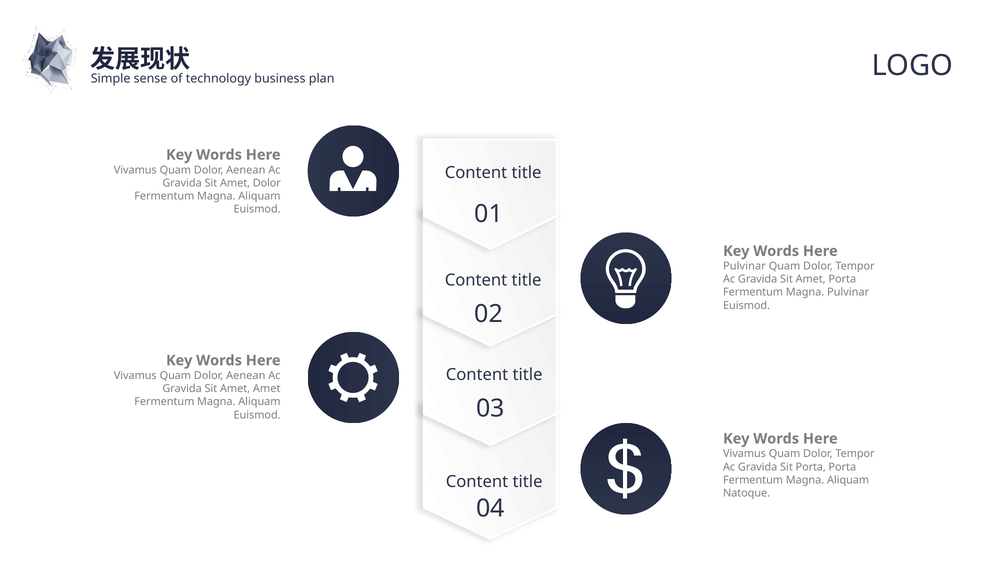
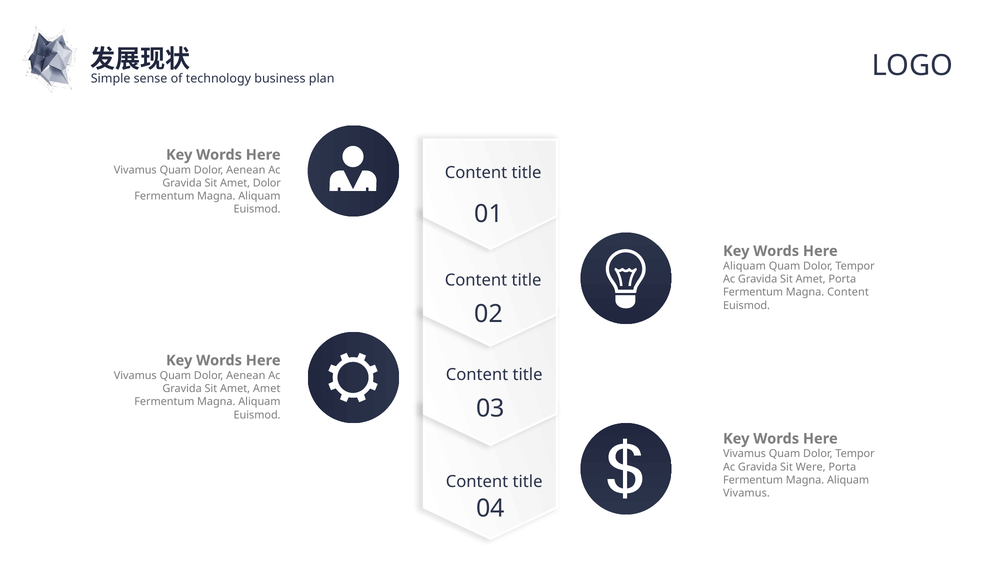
Pulvinar: Pulvinar -> Aliquam (744, 266)
Magna Pulvinar: Pulvinar -> Content (848, 292)
Sit Porta: Porta -> Were (811, 466)
Natoque: Natoque -> Vivamus (746, 493)
